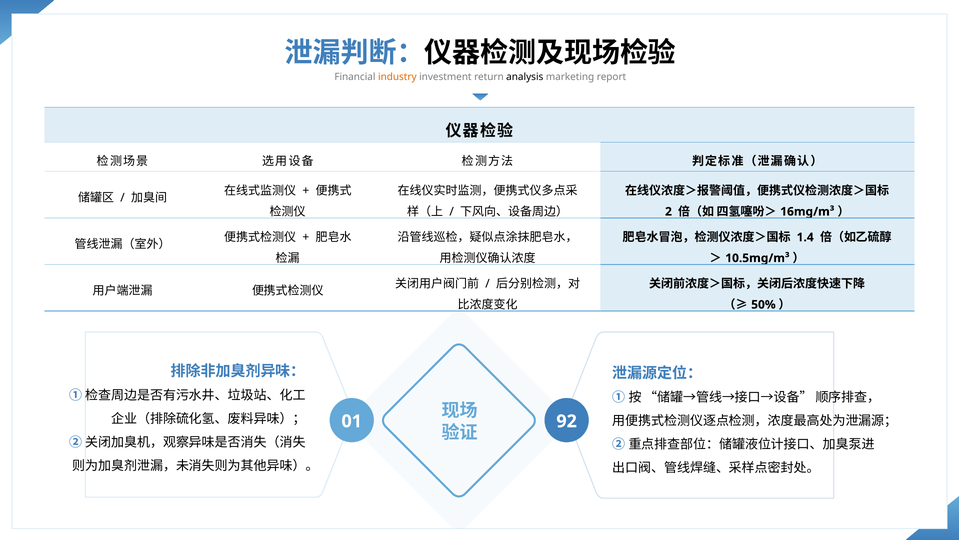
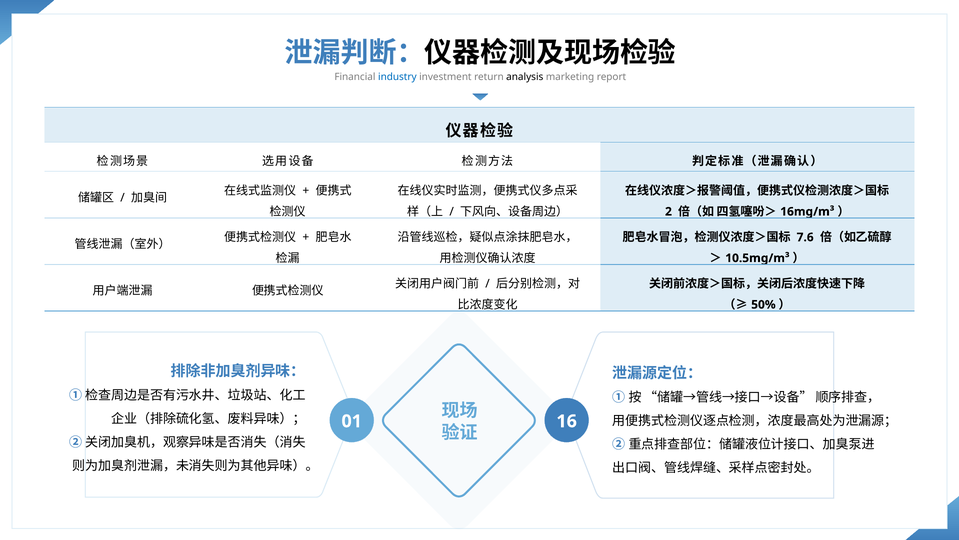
industry colour: orange -> blue (397, 77)
1.4: 1.4 -> 7.6 (805, 237)
92: 92 -> 16 (567, 421)
